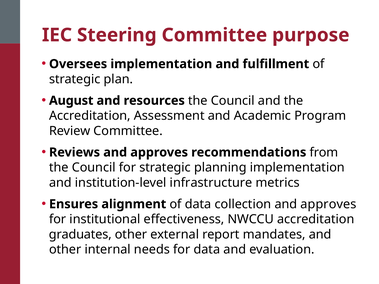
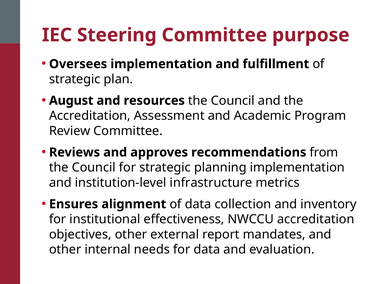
collection and approves: approves -> inventory (329, 204)
graduates: graduates -> objectives (80, 235)
